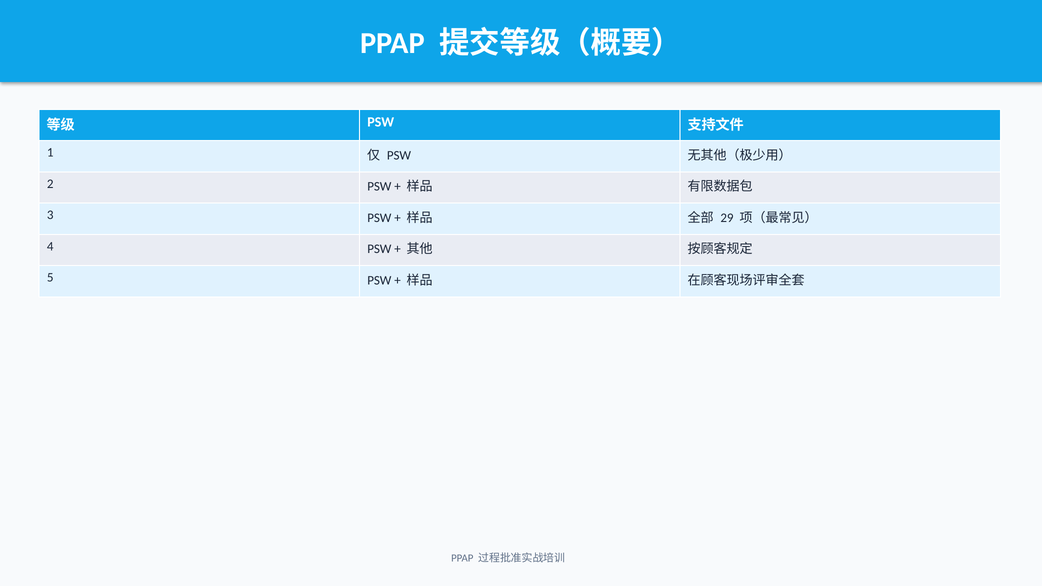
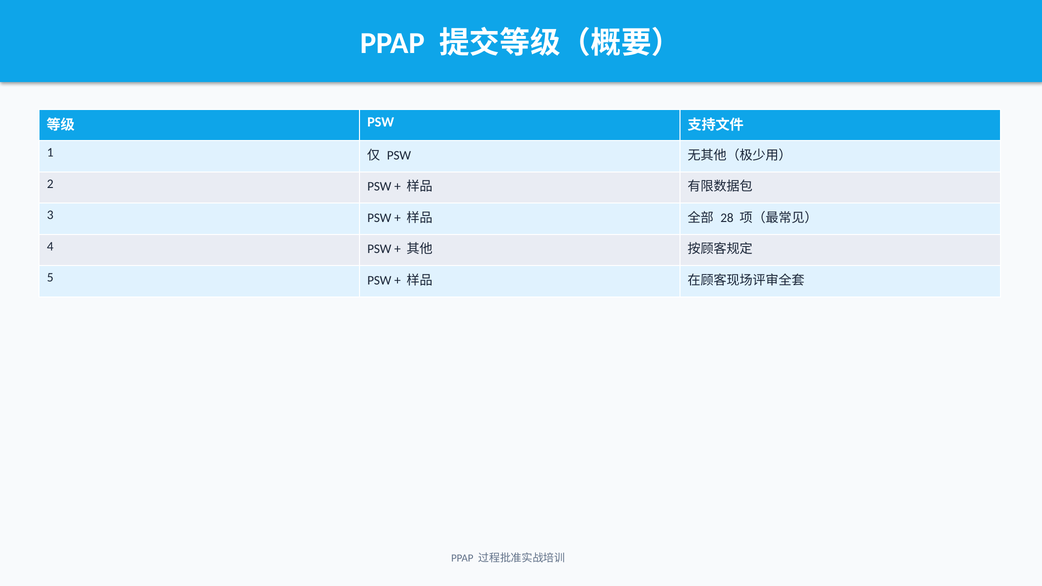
29: 29 -> 28 (727, 218)
